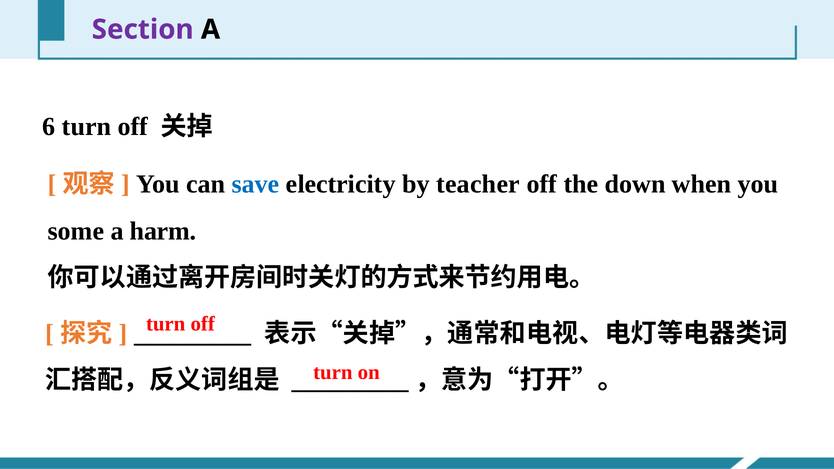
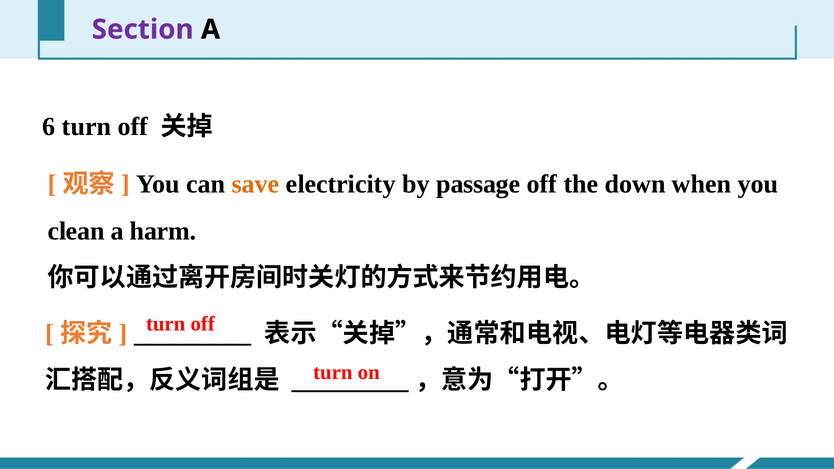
save colour: blue -> orange (256, 184)
teacher: teacher -> passage (478, 184)
some: some -> clean (76, 231)
